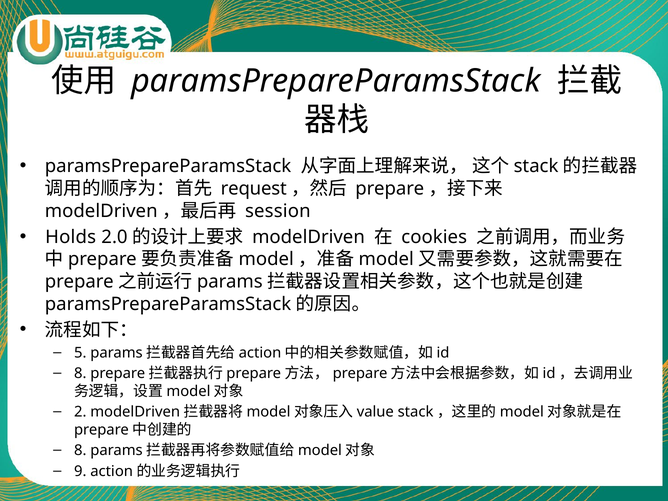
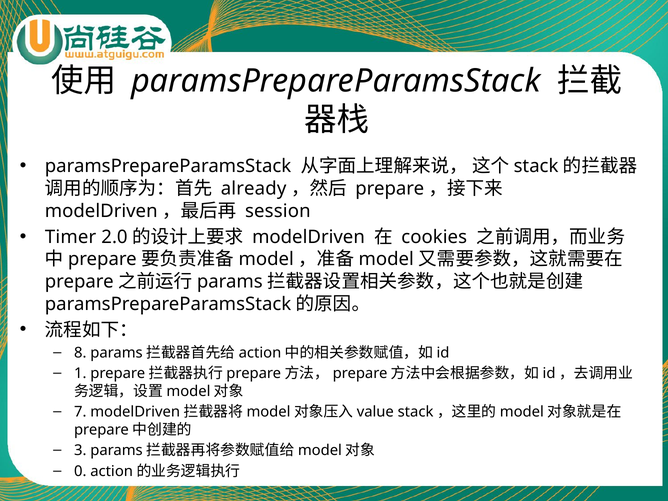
request: request -> already (254, 189)
Holds: Holds -> Timer (71, 237)
5: 5 -> 8 (80, 353)
8: 8 -> 1 (80, 373)
2: 2 -> 7 (80, 412)
8: 8 -> 3 (80, 450)
9: 9 -> 0 (80, 471)
